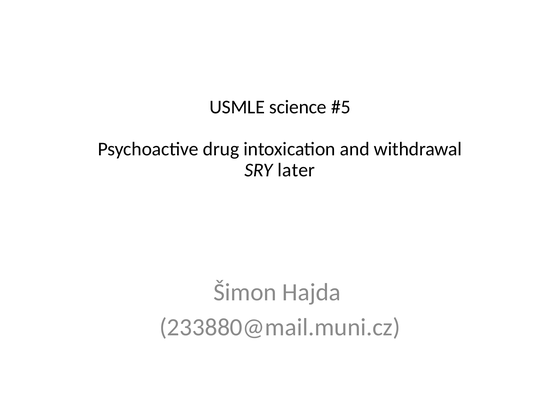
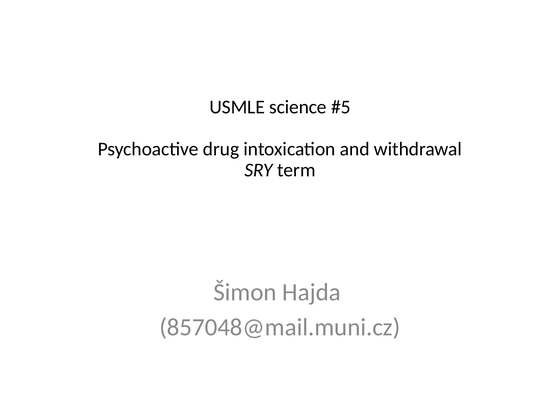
later: later -> term (296, 170)
233880@mail.muni.cz: 233880@mail.muni.cz -> 857048@mail.muni.cz (280, 327)
